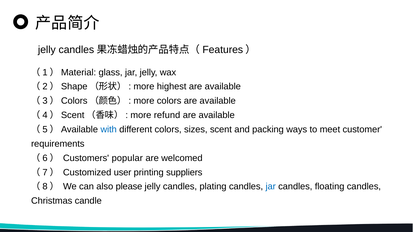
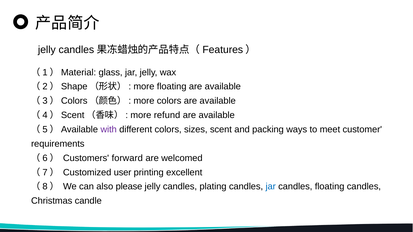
more highest: highest -> floating (172, 87)
with colour: blue -> purple (109, 130)
popular: popular -> forward (127, 158)
suppliers: suppliers -> excellent (184, 173)
